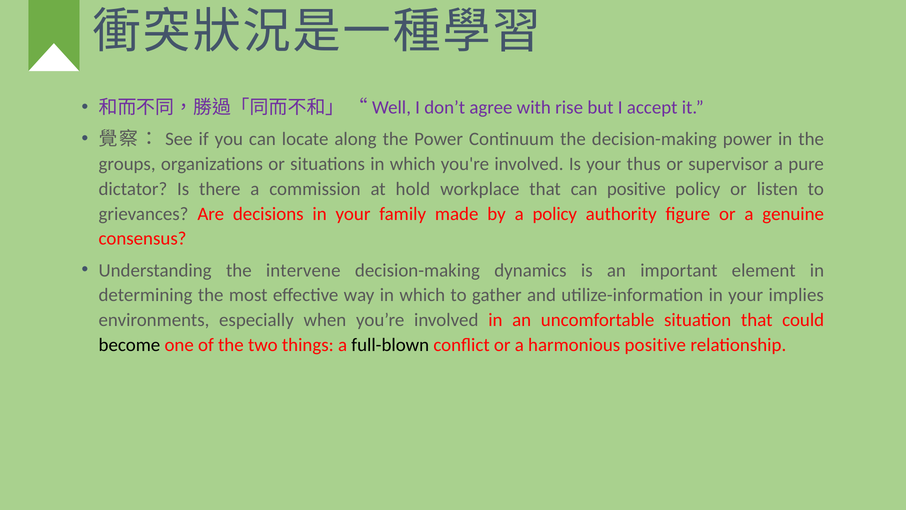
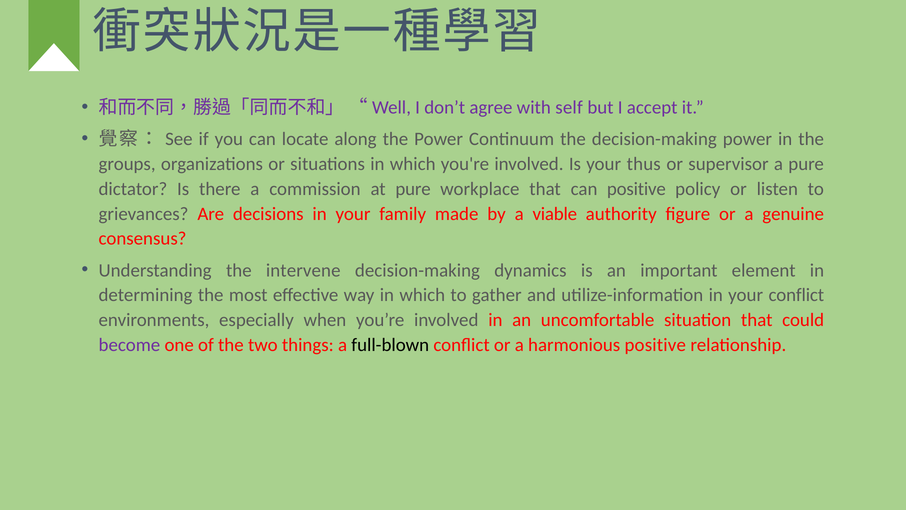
rise: rise -> self (569, 107)
at hold: hold -> pure (413, 189)
a policy: policy -> viable (555, 214)
your implies: implies -> conflict (796, 295)
become colour: black -> purple (129, 345)
